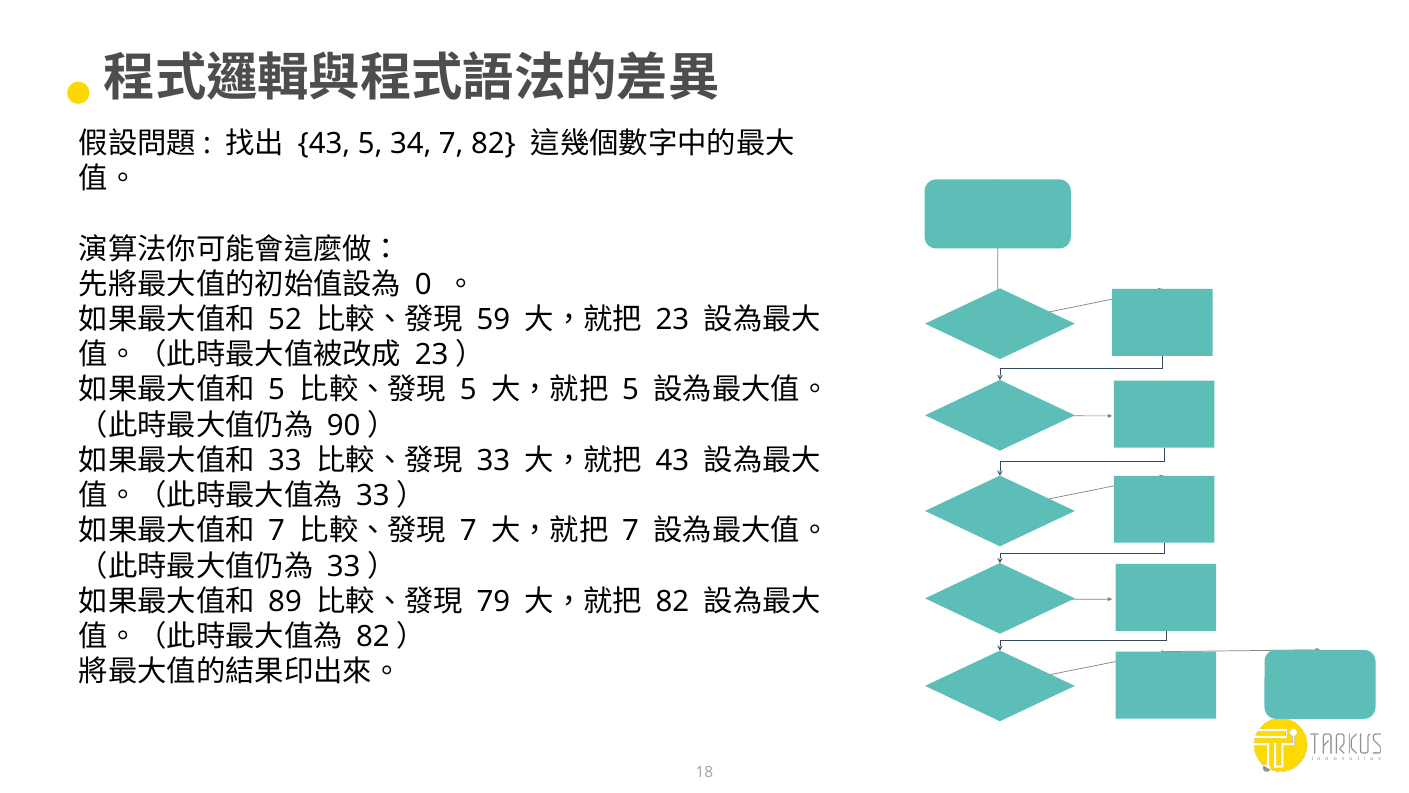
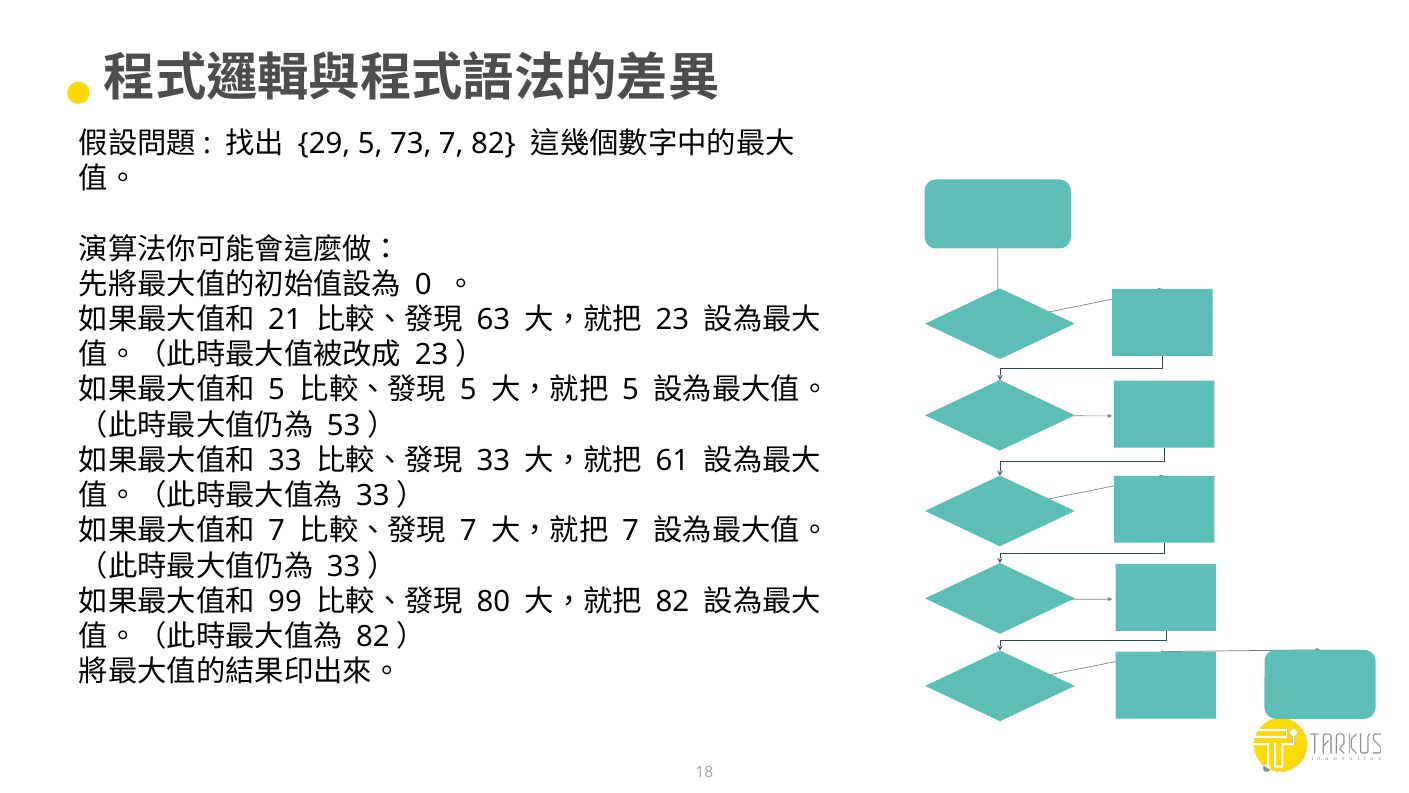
43: 43 -> 29 (324, 144)
34: 34 -> 73 (411, 144)
52: 52 -> 21 (285, 320)
59: 59 -> 63 (493, 320)
90: 90 -> 53 (344, 425)
43: 43 -> 61 (672, 460)
89: 89 -> 99 (285, 601)
79: 79 -> 80 (493, 601)
